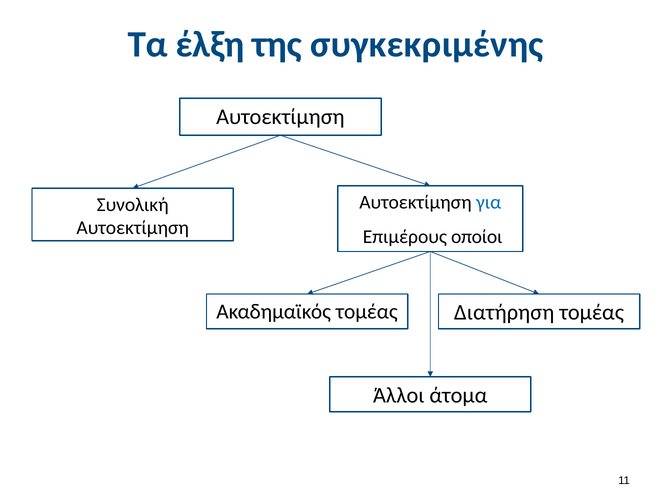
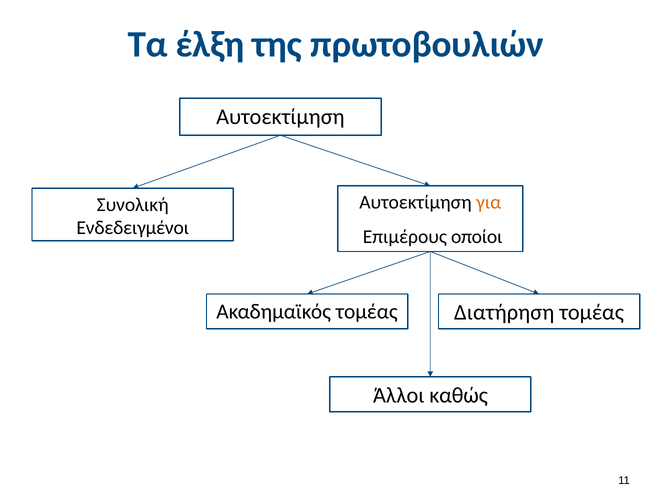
συγκεκριμένης: συγκεκριμένης -> πρωτοβουλιών (427, 44)
για colour: blue -> orange (489, 202)
Aυτοεκτίμηση: Aυτοεκτίμηση -> Ενδεδειγμένοι (133, 228)
άτομα: άτομα -> καθώς (459, 395)
